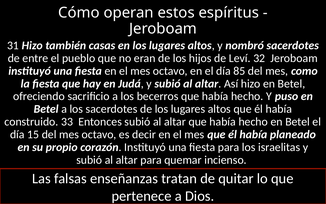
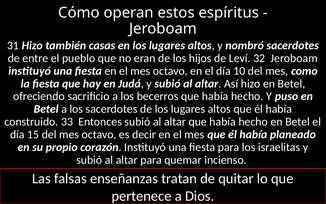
85: 85 -> 10 (239, 71)
